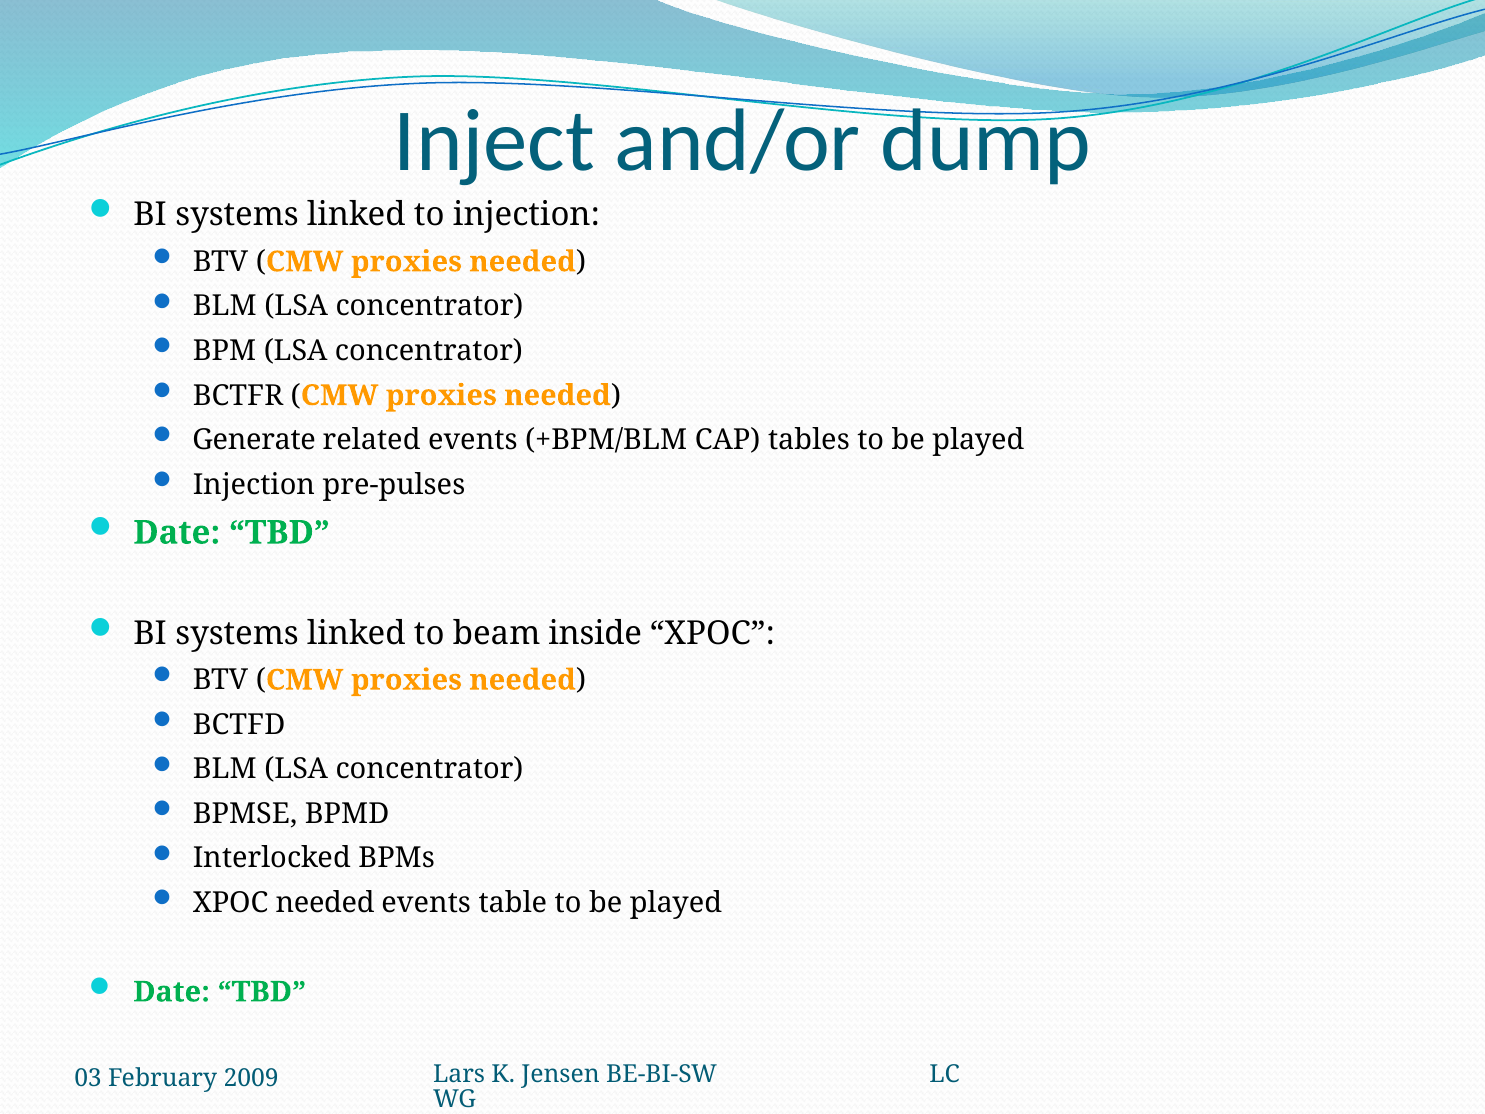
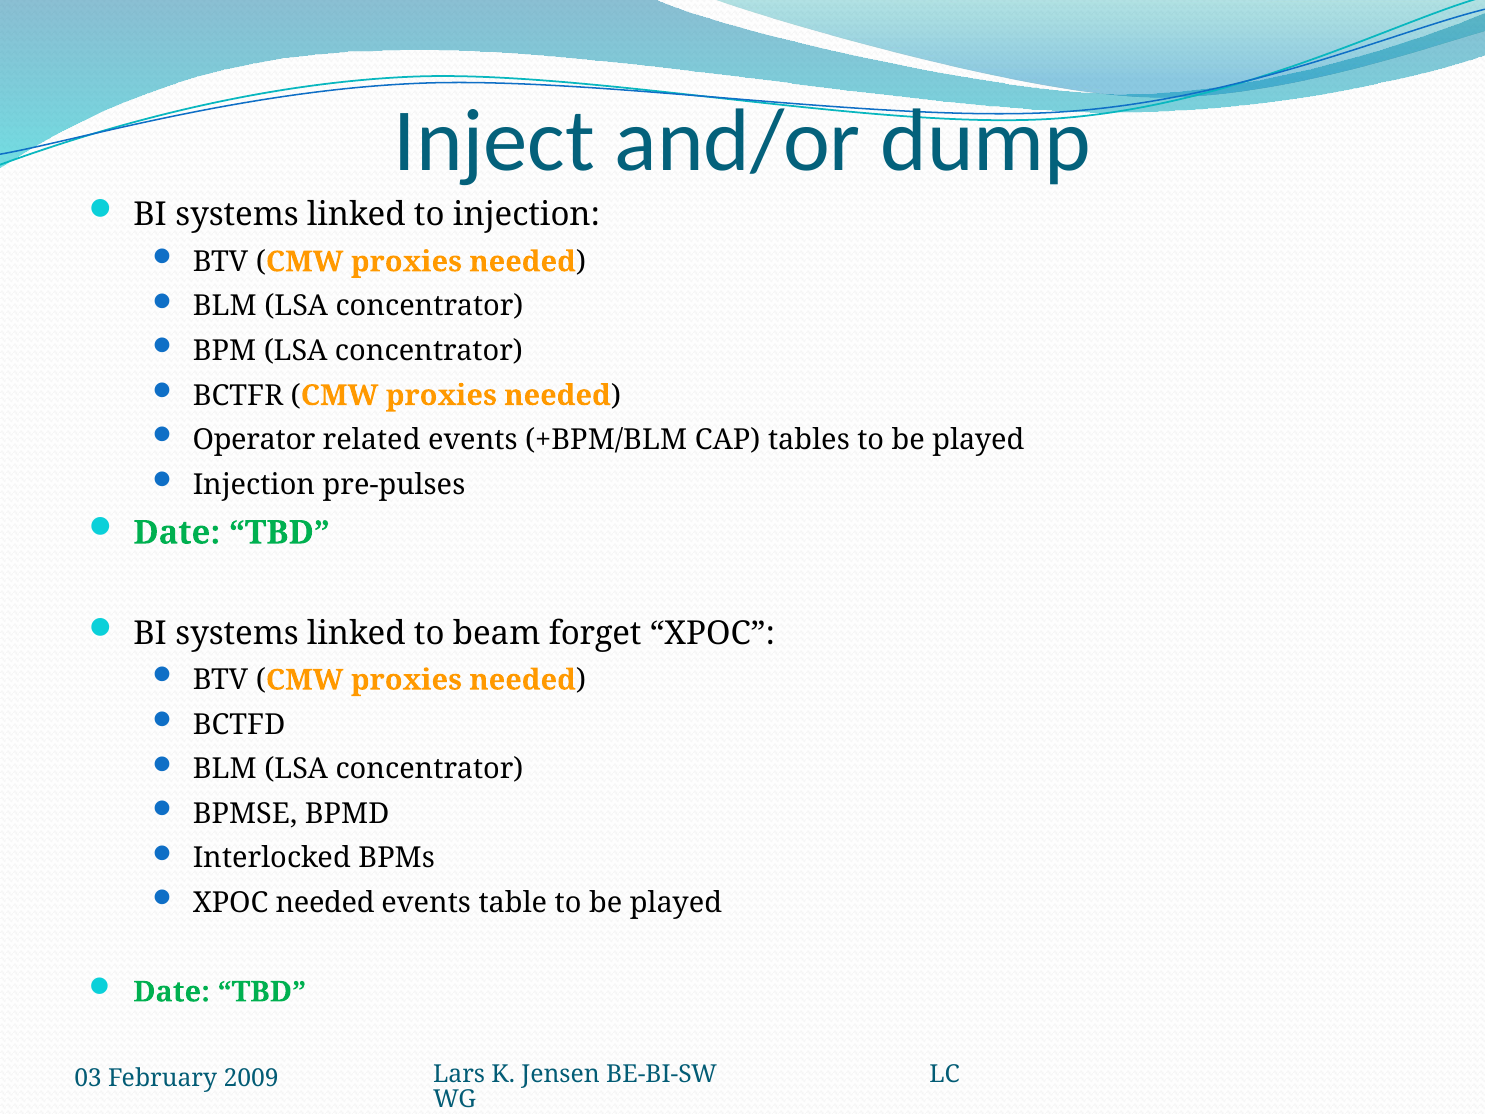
Generate: Generate -> Operator (254, 440)
inside: inside -> forget (595, 633)
